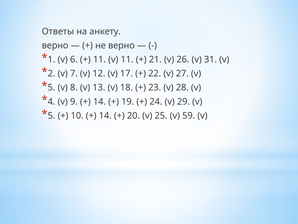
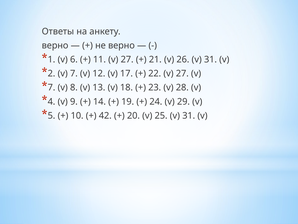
11 v 11: 11 -> 27 (127, 59)
5: 5 -> 7 (51, 87)
14: 14 -> 42 (105, 115)
25 v 59: 59 -> 31 (189, 115)
